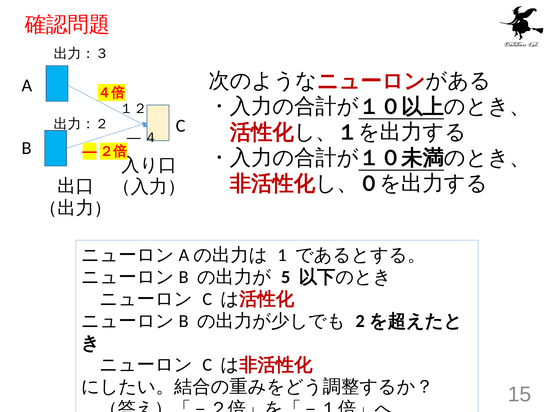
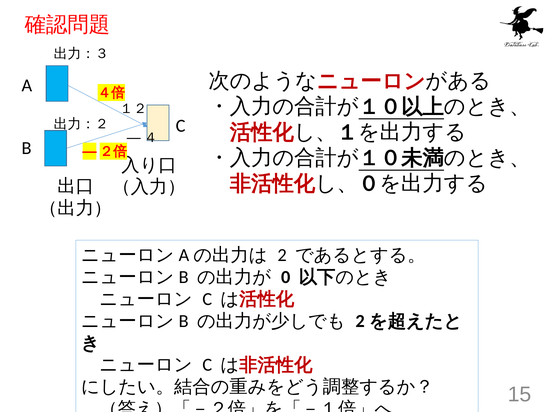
1: 1 -> 2 (282, 255)
5: 5 -> 0 (286, 277)
